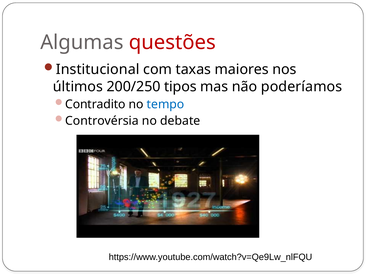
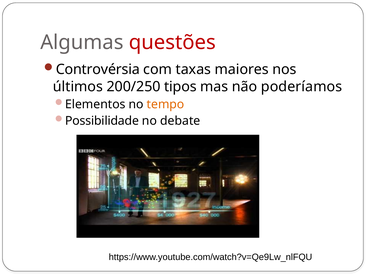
Institucional: Institucional -> Controvérsia (98, 69)
Contradito: Contradito -> Elementos (95, 104)
tempo colour: blue -> orange (166, 104)
Controvérsia: Controvérsia -> Possibilidade (102, 121)
